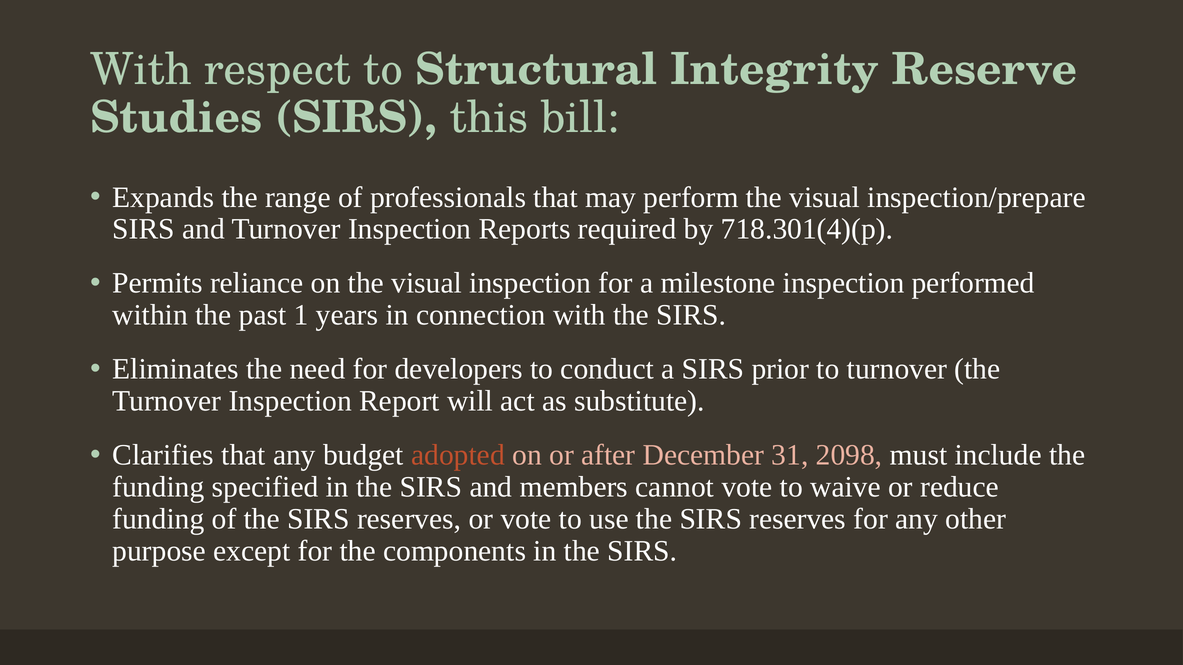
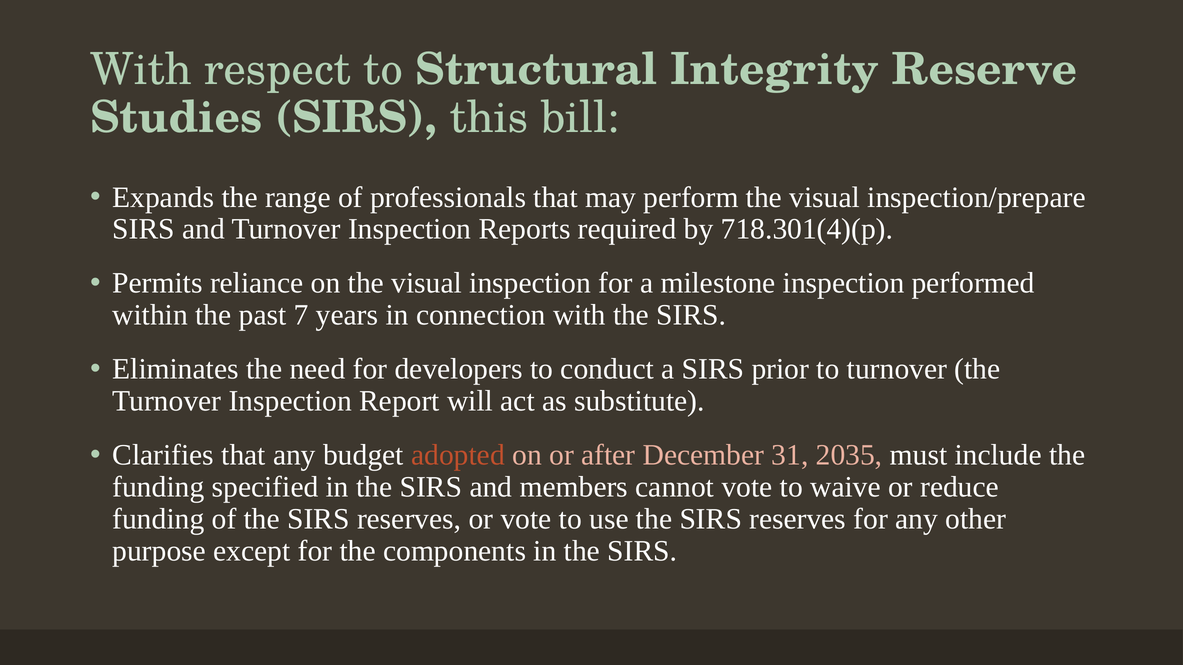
1: 1 -> 7 (301, 315)
2098: 2098 -> 2035 (849, 455)
